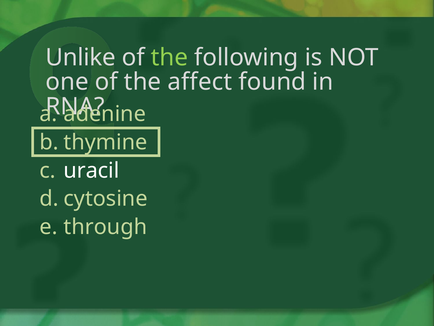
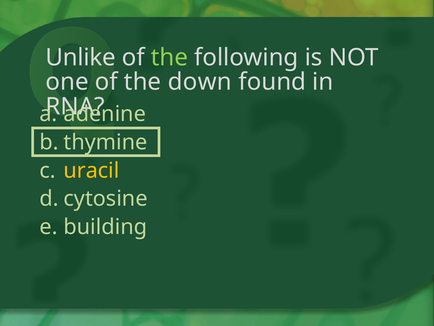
affect: affect -> down (200, 82)
uracil colour: white -> yellow (91, 170)
through: through -> building (105, 227)
